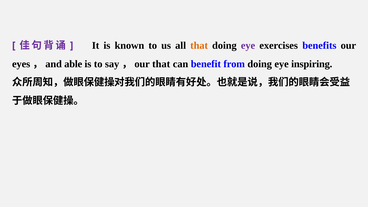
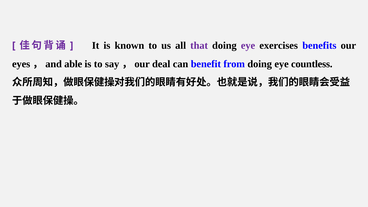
that colour: orange -> purple (199, 46)
that: that -> deal (161, 64)
inspiring: inspiring -> countless (312, 64)
